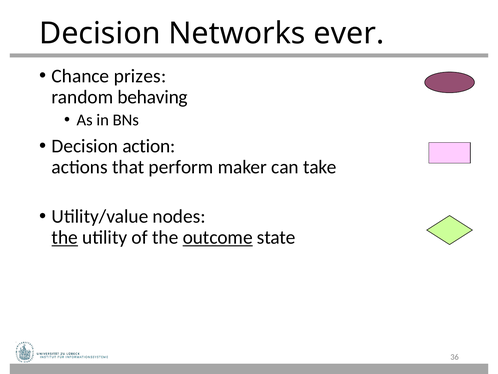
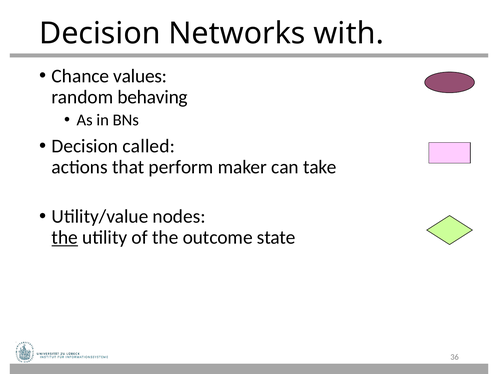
ever: ever -> with (349, 34)
prizes: prizes -> values (140, 76)
action: action -> called (149, 146)
outcome underline: present -> none (218, 237)
